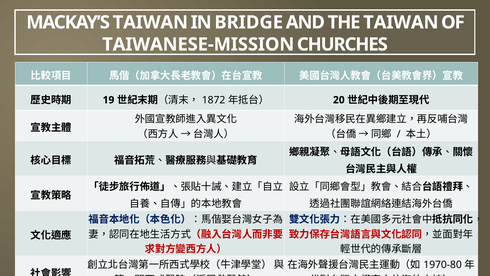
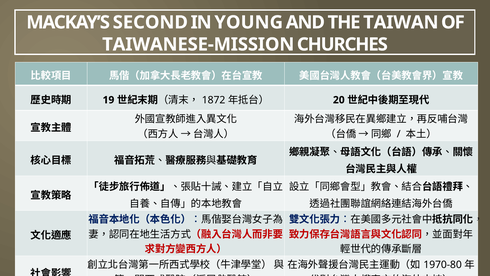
MACKAY’S TAIWAN: TAIWAN -> SECOND (150, 22)
BRIDGE: BRIDGE -> YOUNG (249, 22)
